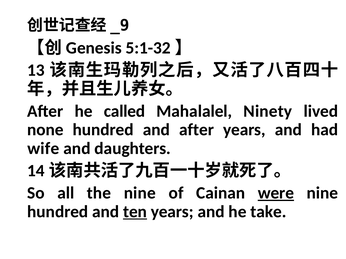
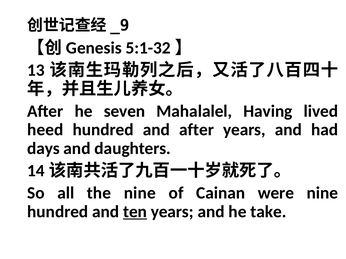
called: called -> seven (124, 111)
Ninety: Ninety -> Having (268, 111)
none: none -> heed (45, 130)
wife: wife -> days (43, 149)
were underline: present -> none (276, 193)
